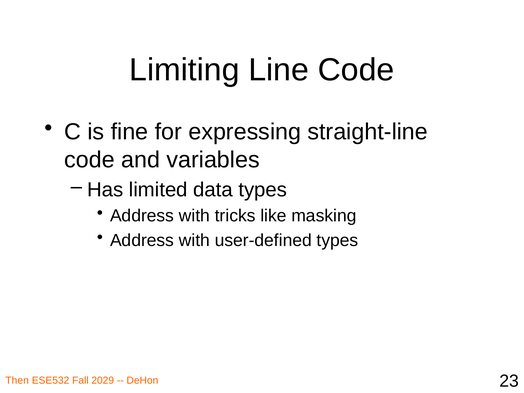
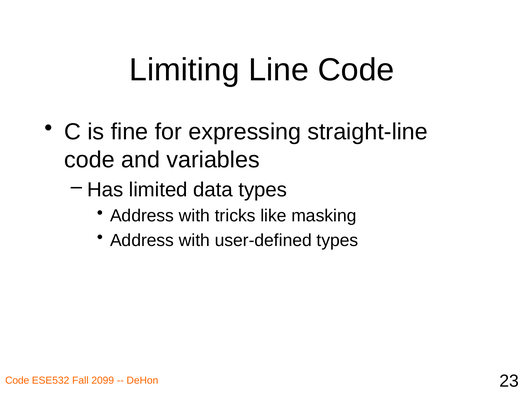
Then: Then -> Code (17, 381)
2029: 2029 -> 2099 (103, 381)
